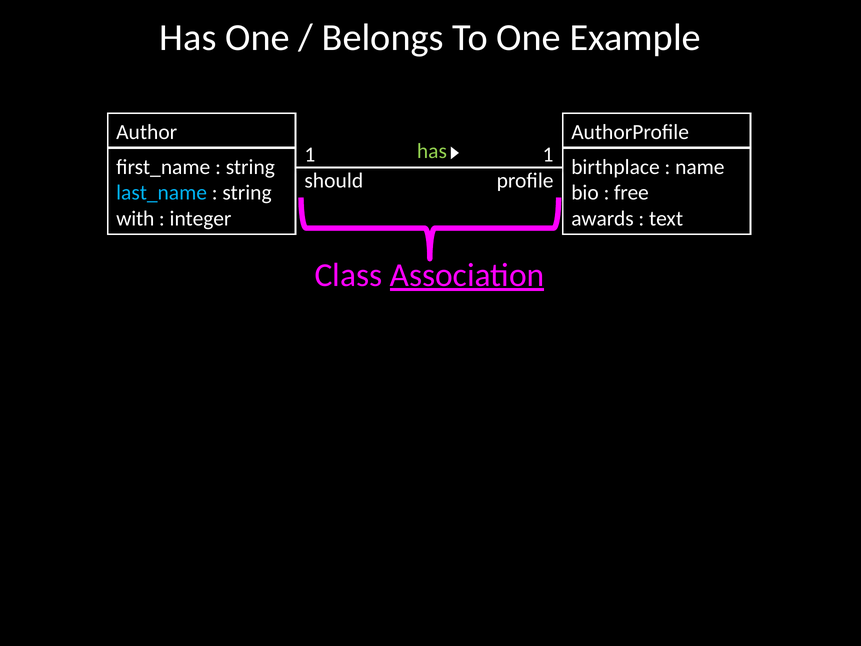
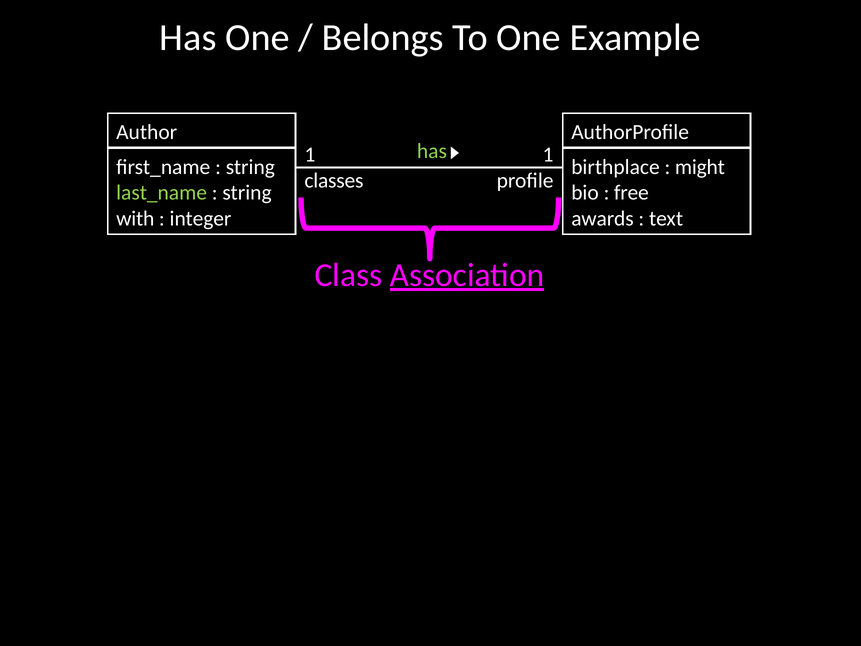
name: name -> might (700, 167)
should: should -> classes (334, 181)
last_name colour: light blue -> light green (162, 193)
